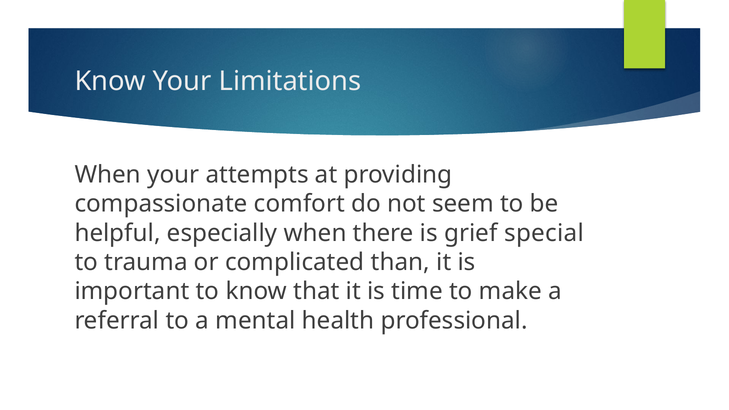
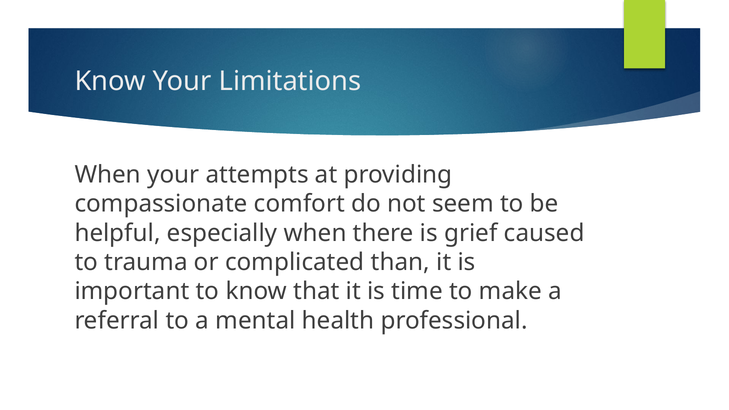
special: special -> caused (544, 233)
